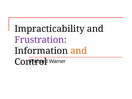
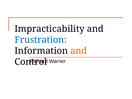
Frustration colour: purple -> blue (41, 40)
